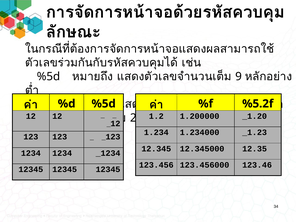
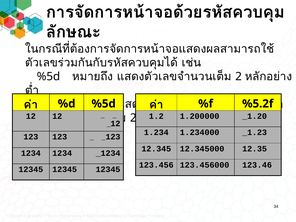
9: 9 -> 2 (239, 77)
